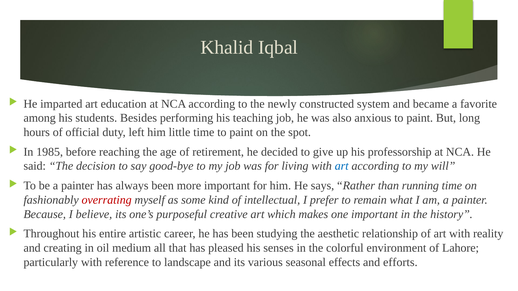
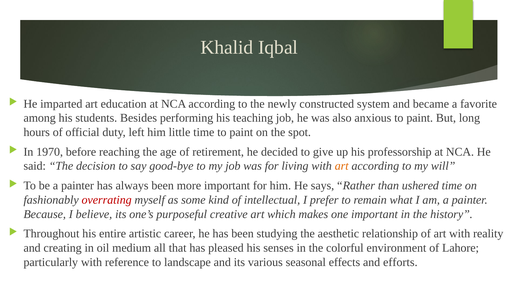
1985: 1985 -> 1970 (50, 152)
art colour: blue -> orange (342, 166)
running: running -> ushered (420, 186)
